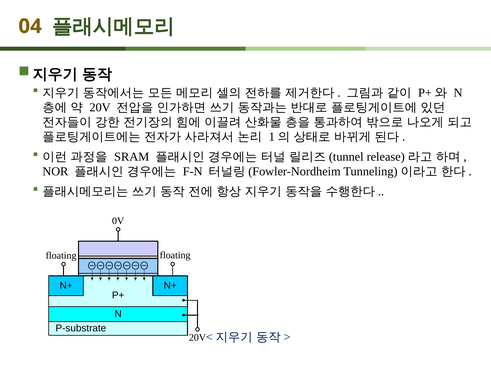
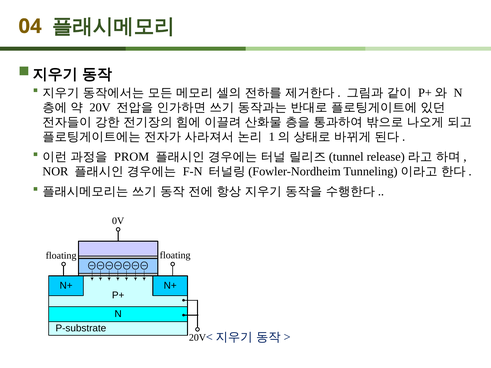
SRAM: SRAM -> PROM (132, 157)
